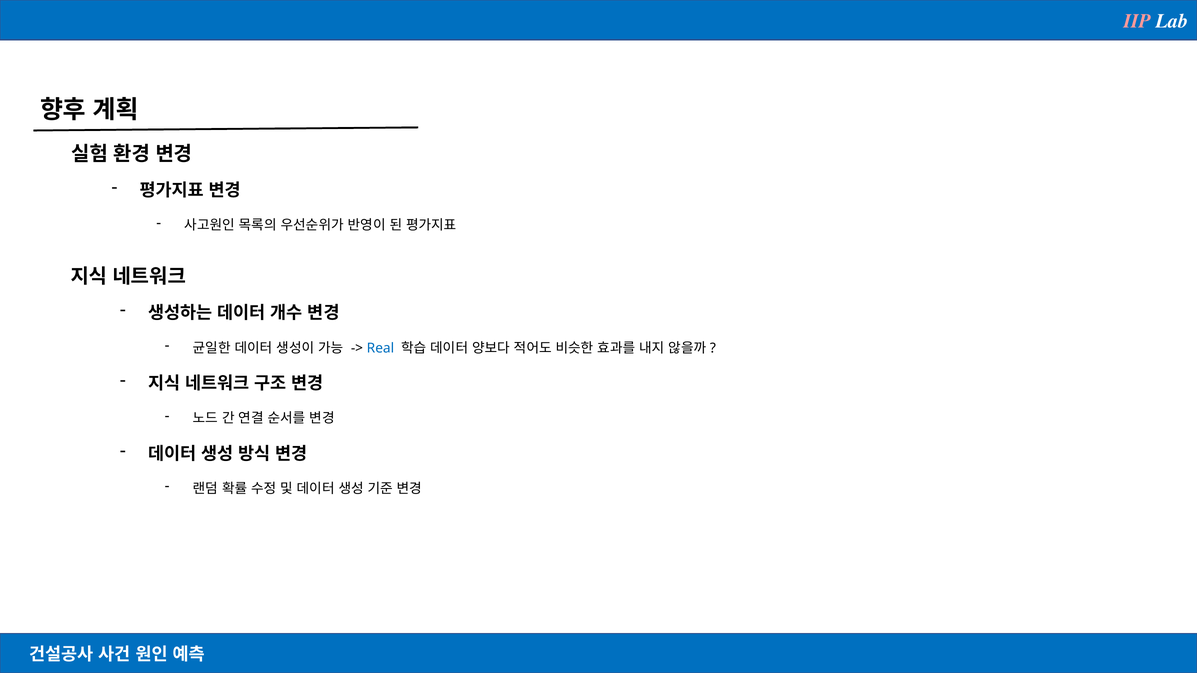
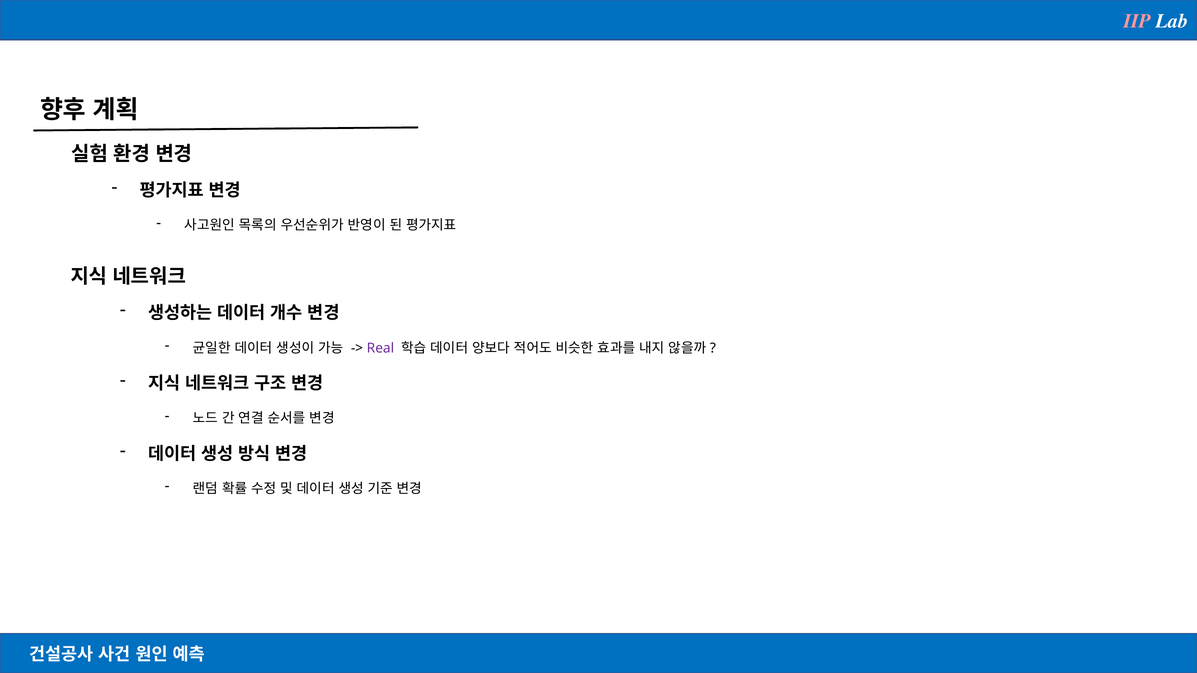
Real colour: blue -> purple (380, 348)
